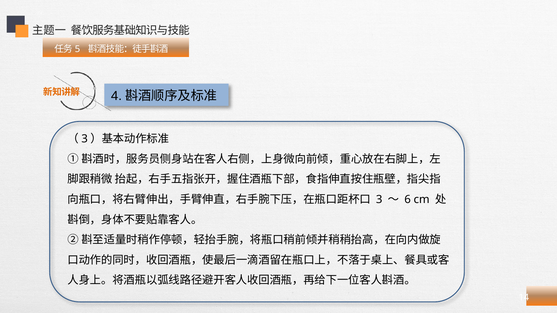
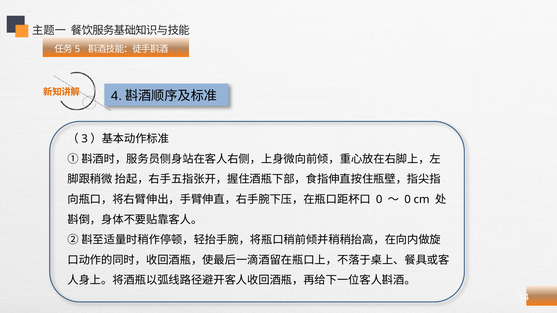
3: 3 -> 0 (379, 200)
6: 6 -> 0 (408, 200)
